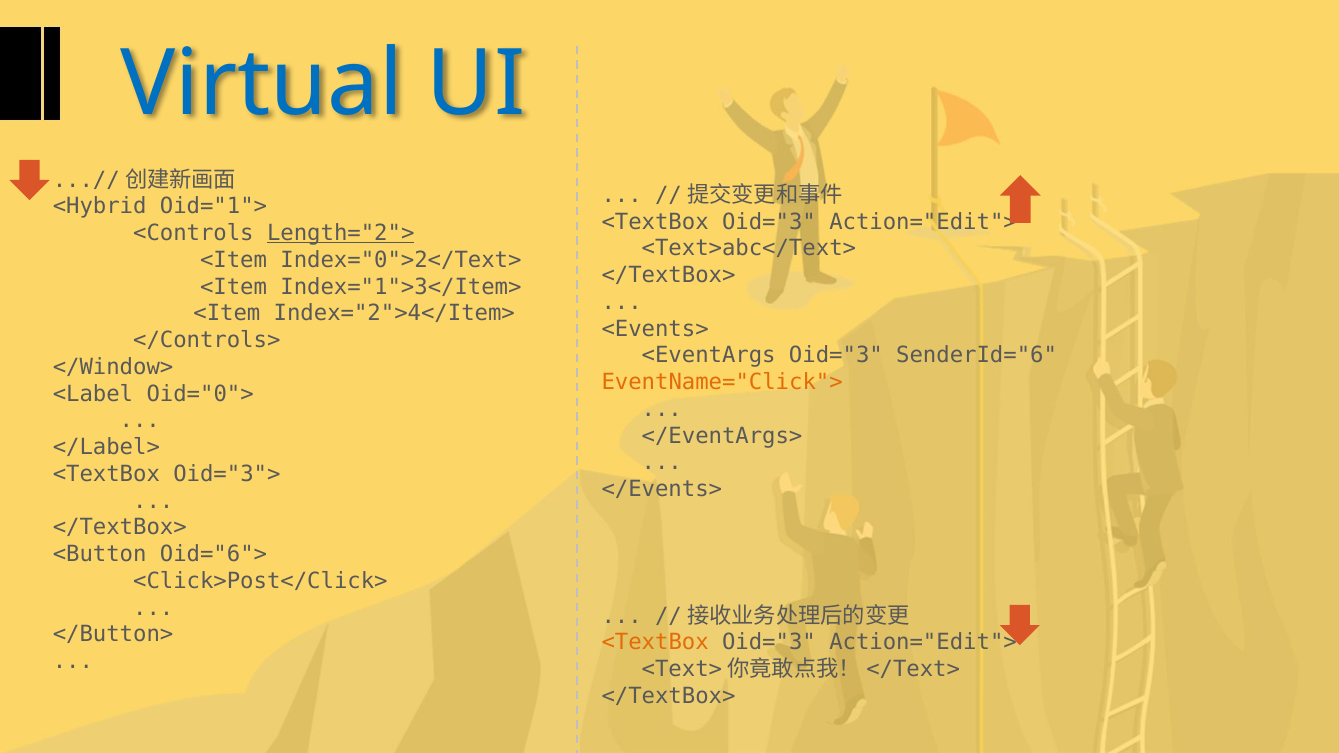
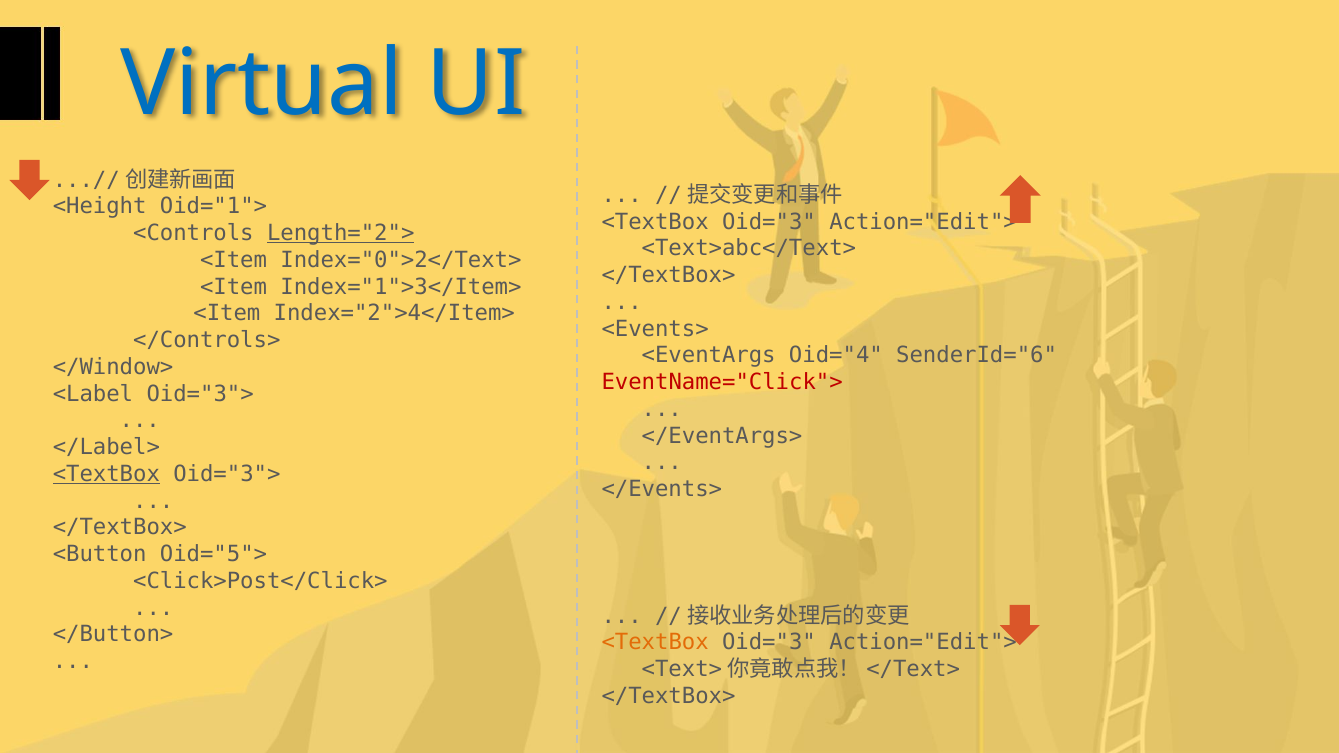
<Hybrid: <Hybrid -> <Height (100, 206)
<EventArgs Oid="3: Oid="3 -> Oid="4 (836, 356)
EventName="Click"> colour: orange -> red (722, 382)
<Label Oid="0">: Oid="0"> -> Oid="3"> (200, 394)
<TextBox underline: none -> present (106, 474)
Oid="6">: Oid="6"> -> Oid="5"> (214, 554)
